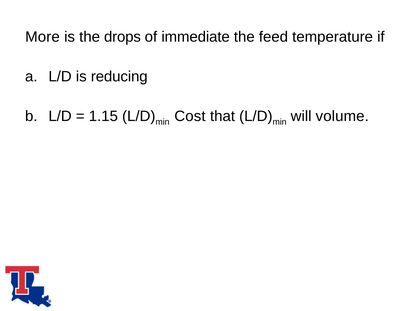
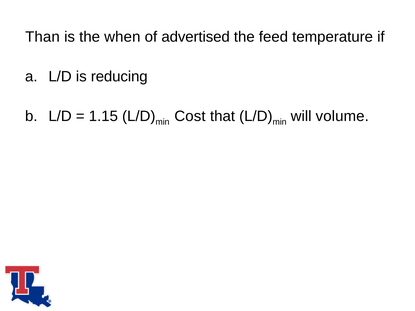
More: More -> Than (42, 37)
drops: drops -> when (122, 37)
immediate: immediate -> advertised (196, 37)
